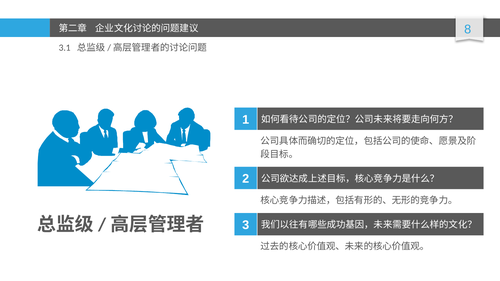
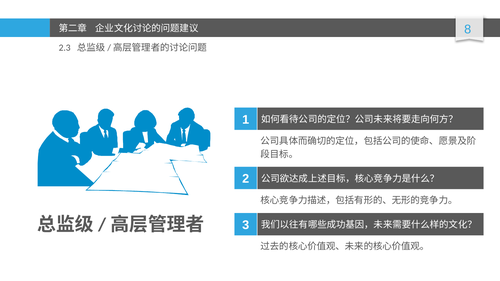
3.1: 3.1 -> 2.3 (65, 48)
